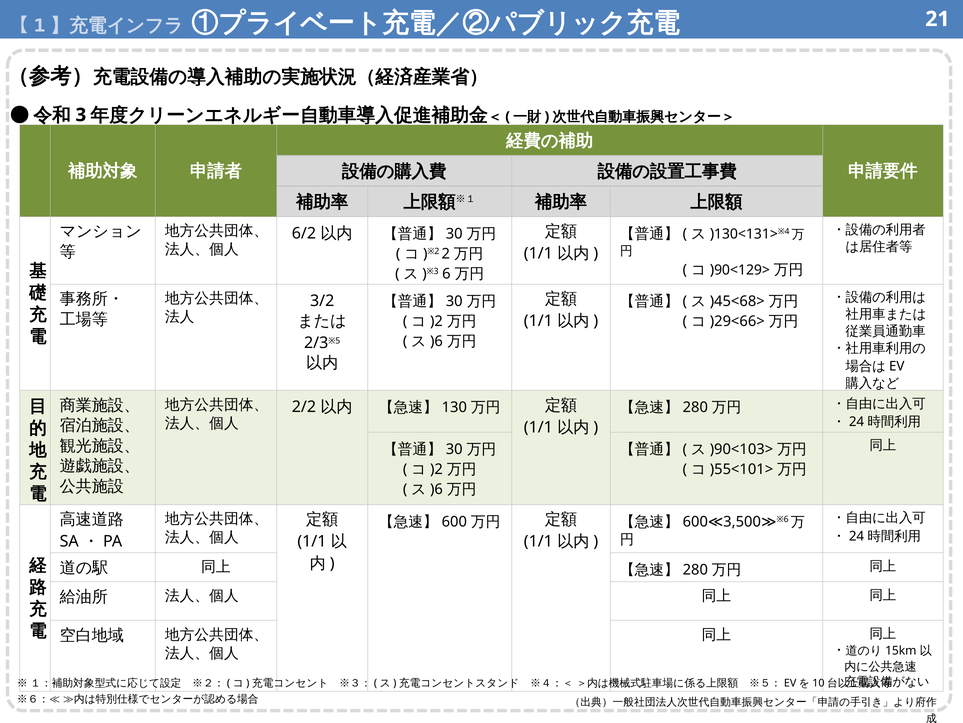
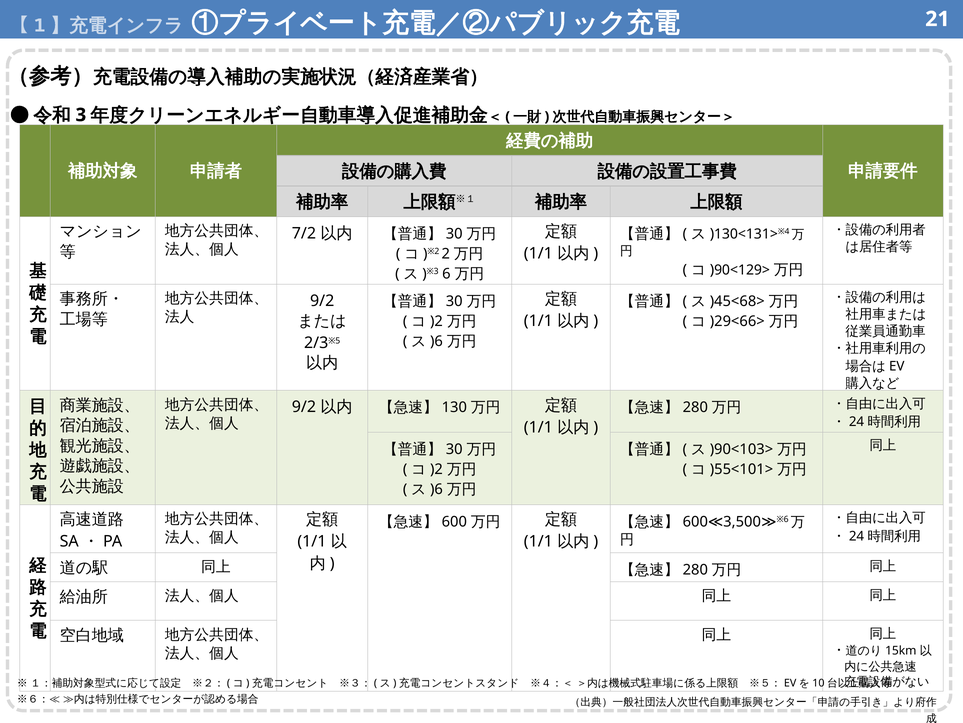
6/2: 6/2 -> 7/2 (304, 233)
3/2: 3/2 -> 9/2 (322, 301)
2/2: 2/2 -> 9/2 (304, 407)
